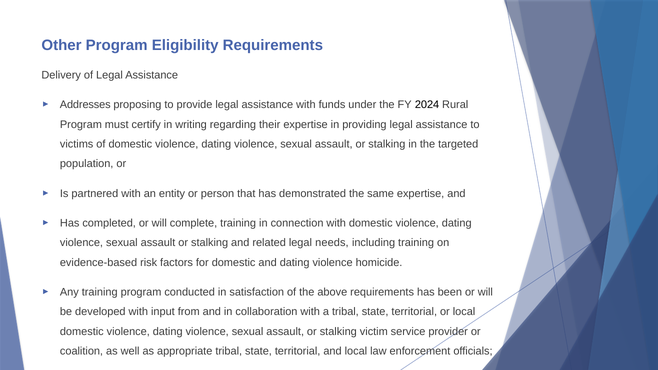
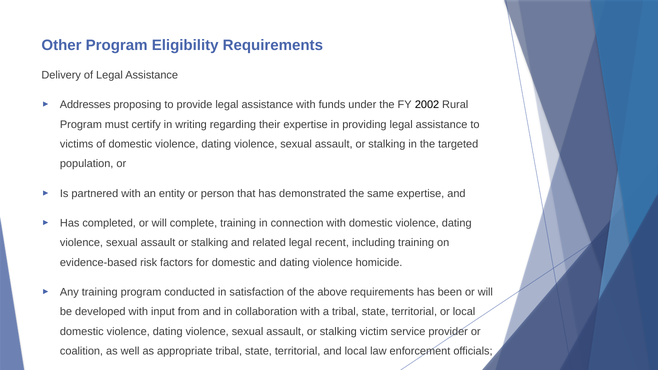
2024: 2024 -> 2002 (427, 105)
needs: needs -> recent (332, 243)
